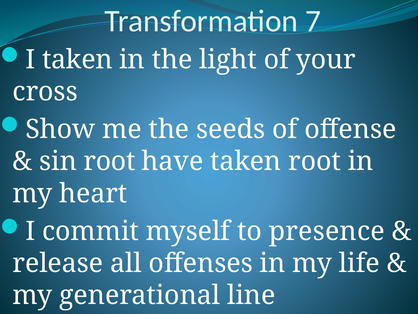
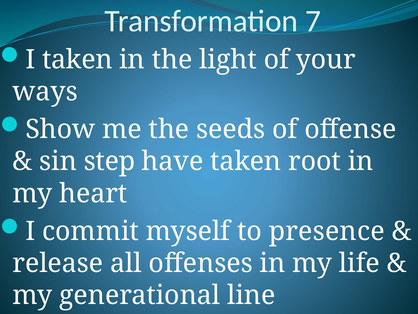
cross: cross -> ways (45, 91)
sin root: root -> step (109, 161)
